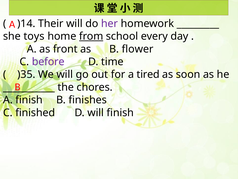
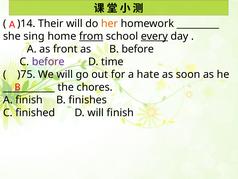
her colour: purple -> orange (110, 23)
toys: toys -> sing (34, 36)
every underline: none -> present (154, 36)
B flower: flower -> before (138, 49)
)35: )35 -> )75 (26, 74)
tired: tired -> hate (148, 74)
